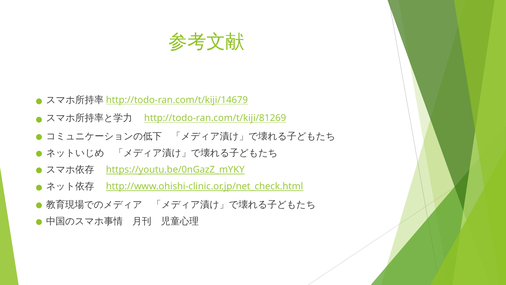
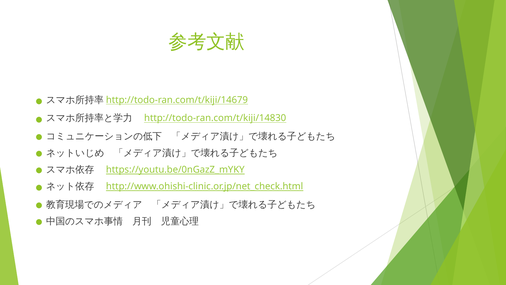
http://todo-ran.com/t/kiji/81269: http://todo-ran.com/t/kiji/81269 -> http://todo-ran.com/t/kiji/14830 (215, 118)
